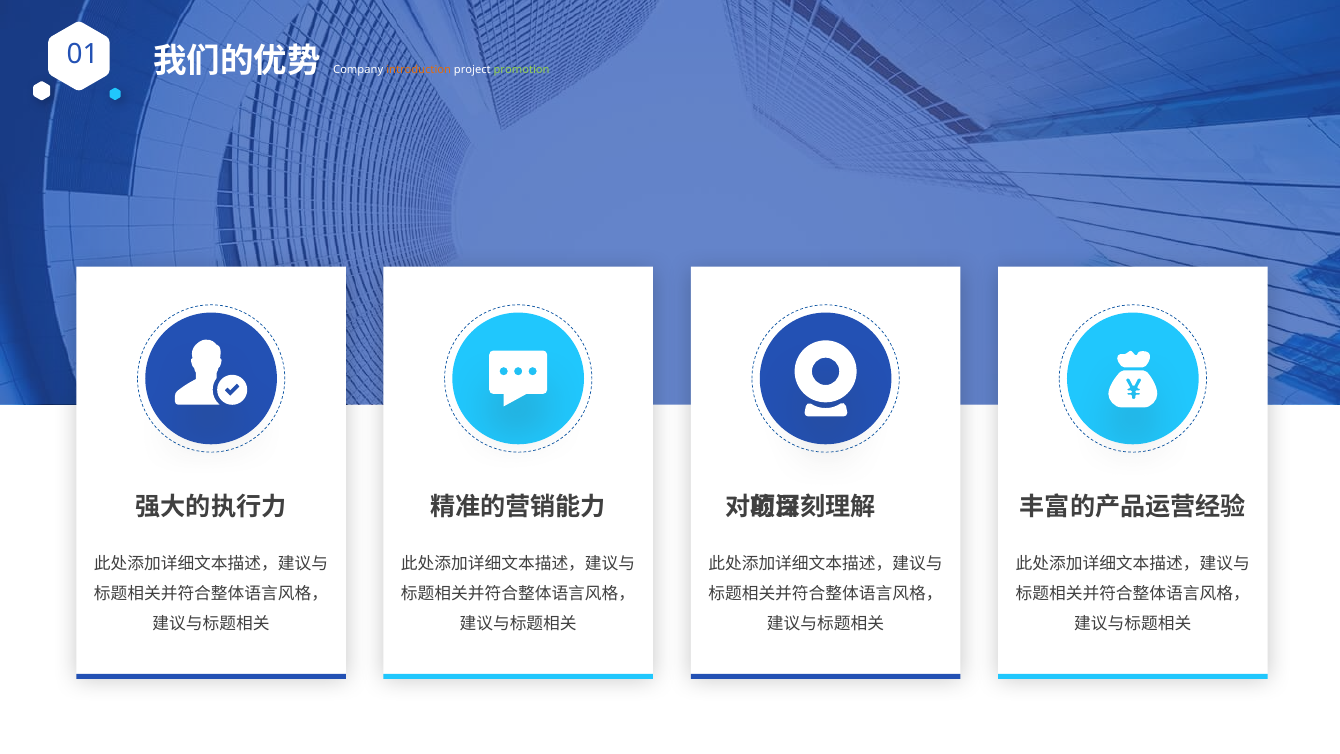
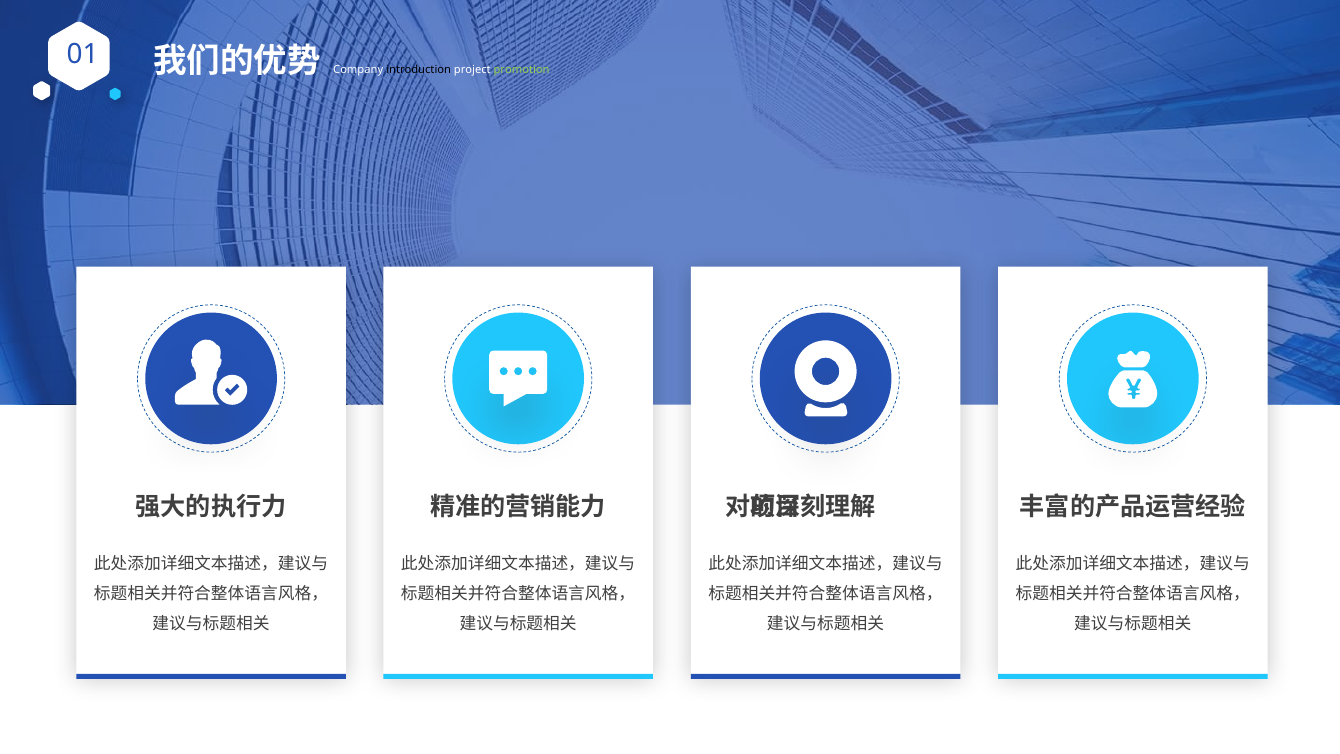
introduction colour: orange -> black (419, 70)
